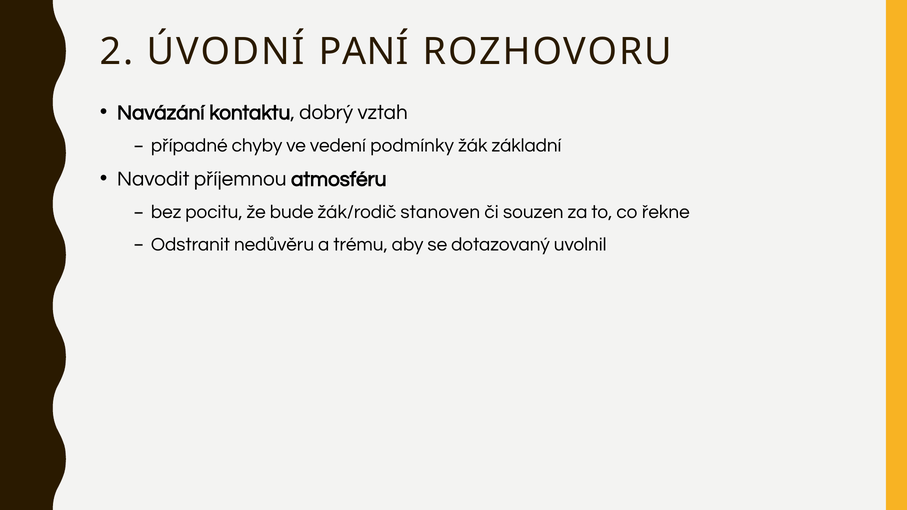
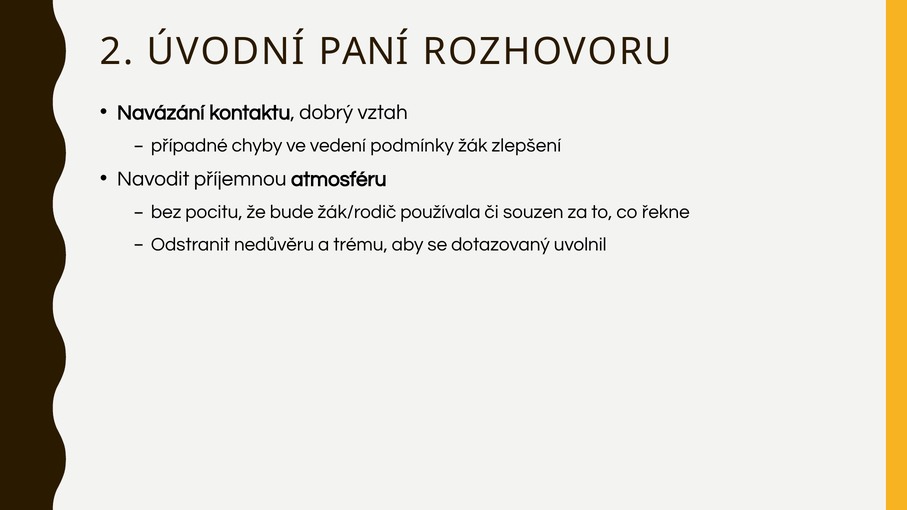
základní: základní -> zlepšení (526, 146)
stanoven: stanoven -> používala (440, 212)
